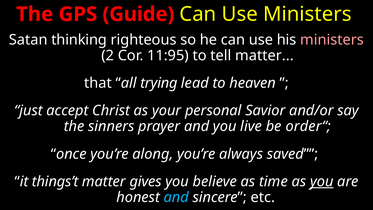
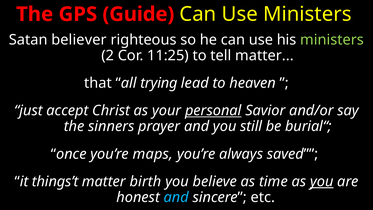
thinking: thinking -> believer (79, 40)
ministers colour: pink -> light green (332, 40)
11:95: 11:95 -> 11:25 (168, 55)
personal underline: none -> present (213, 111)
live: live -> still (251, 126)
order“: order“ -> burial“ (308, 126)
along: along -> maps (153, 154)
gives: gives -> birth (145, 181)
